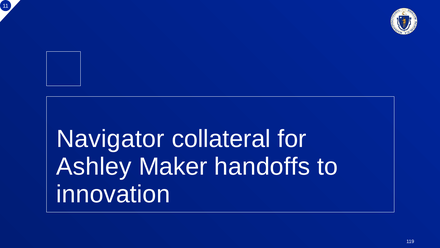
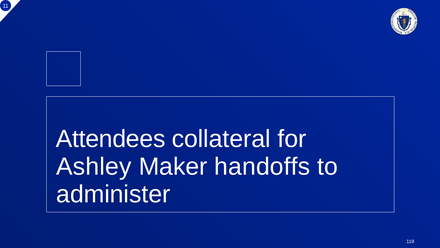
Navigator: Navigator -> Attendees (111, 139)
innovation: innovation -> administer (113, 194)
